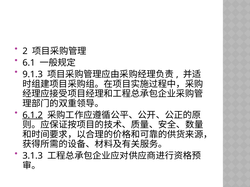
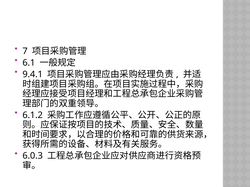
2: 2 -> 7 (25, 51)
9.1.3: 9.1.3 -> 9.4.1 (33, 75)
6.1.2 underline: present -> none (33, 115)
3.1.3: 3.1.3 -> 6.0.3 (33, 156)
